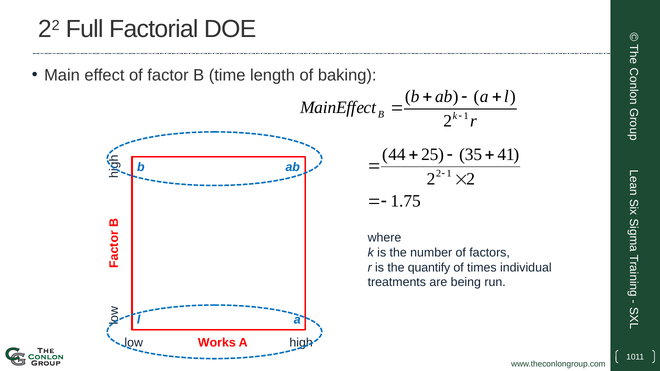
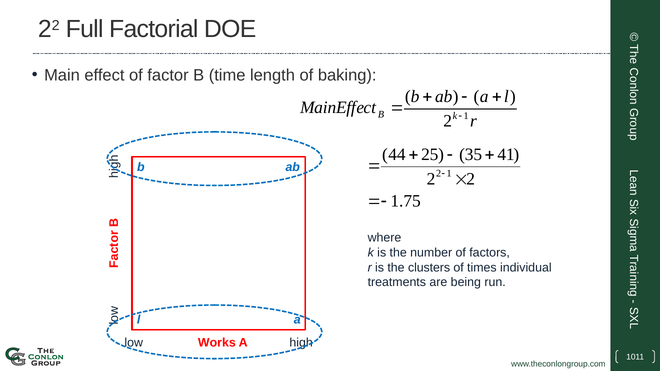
quantify: quantify -> clusters (429, 268)
